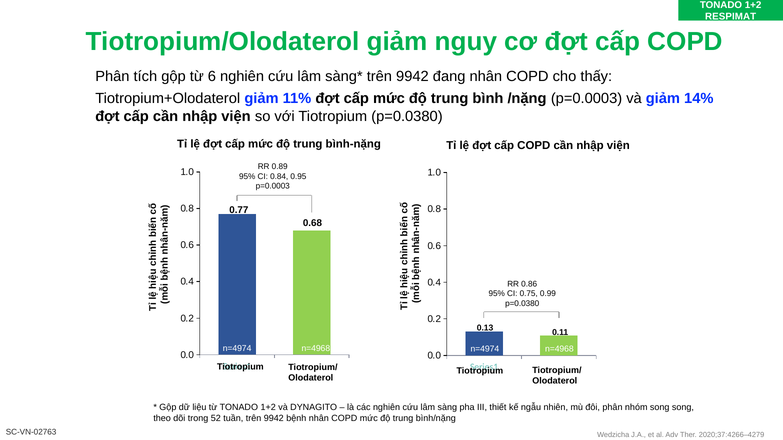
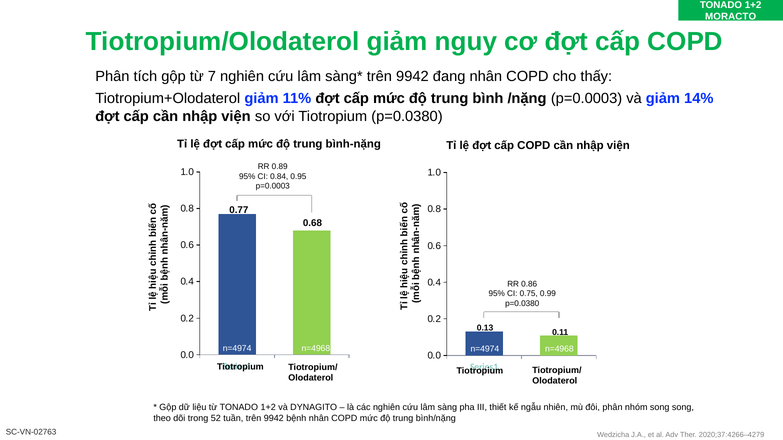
RESPIMAT: RESPIMAT -> MORACTO (731, 17)
6: 6 -> 7 (212, 76)
